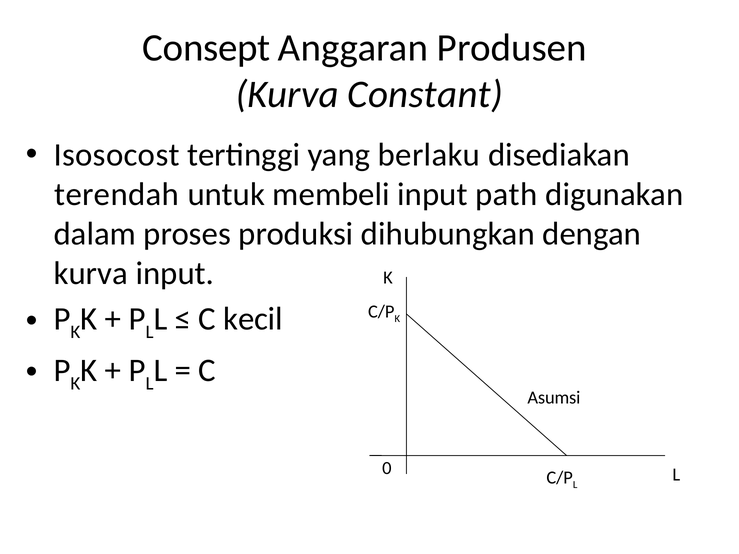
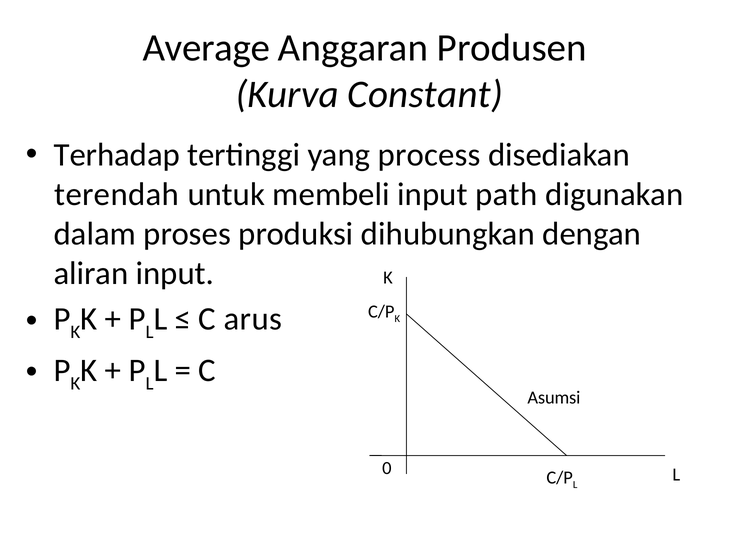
Consept: Consept -> Average (206, 48)
Isosocost: Isosocost -> Terhadap (117, 155)
berlaku: berlaku -> process (429, 155)
kurva: kurva -> aliran (91, 273)
kecil: kecil -> arus (253, 319)
